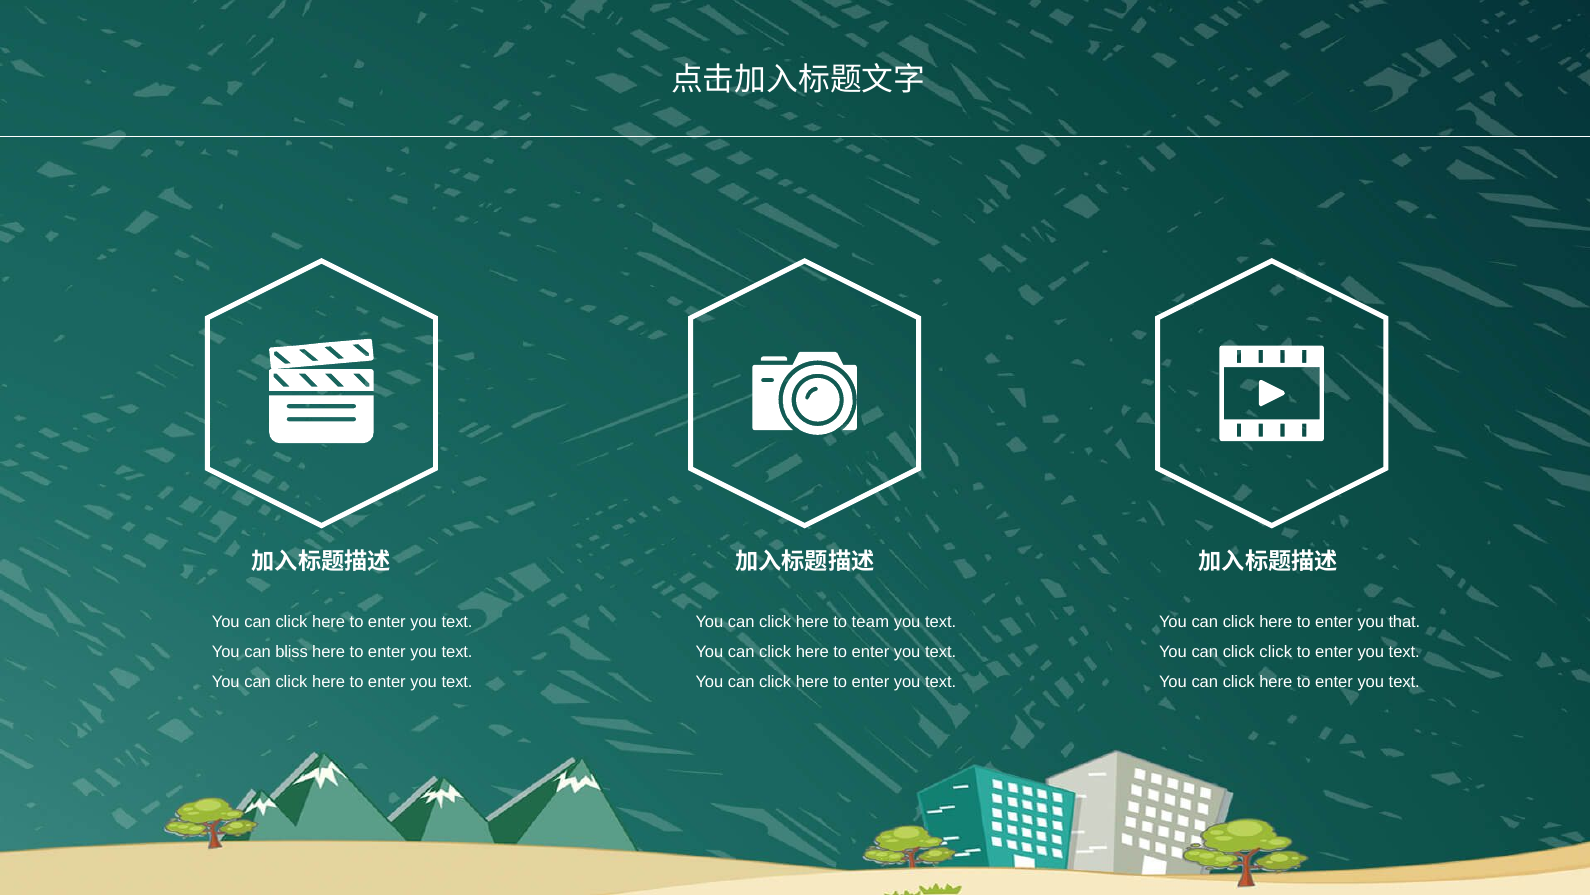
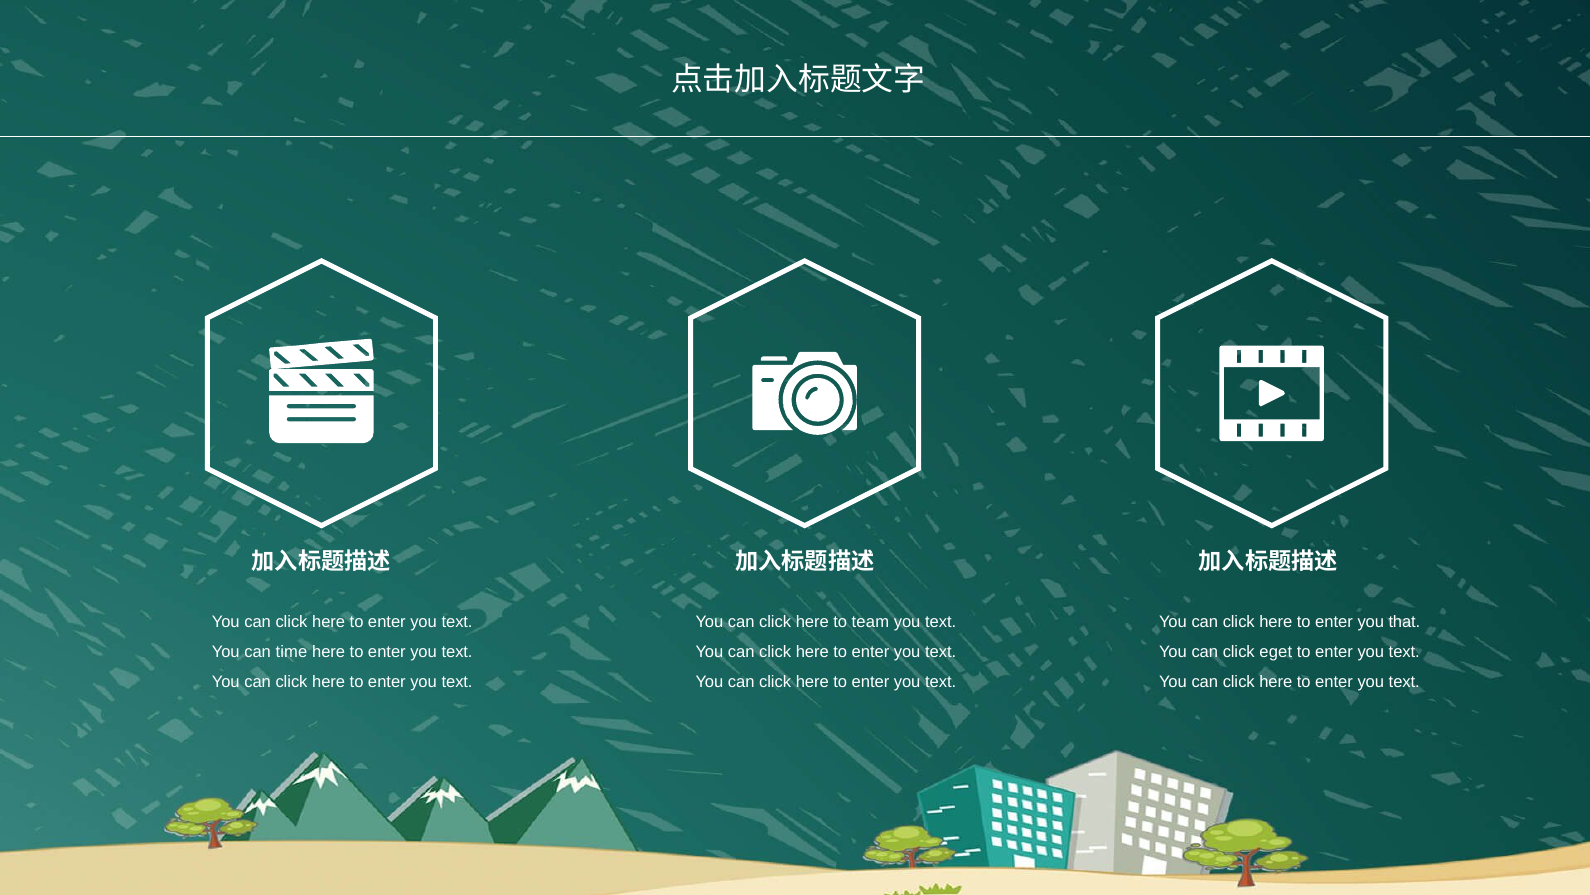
bliss: bliss -> time (291, 652)
click click: click -> eget (1276, 652)
